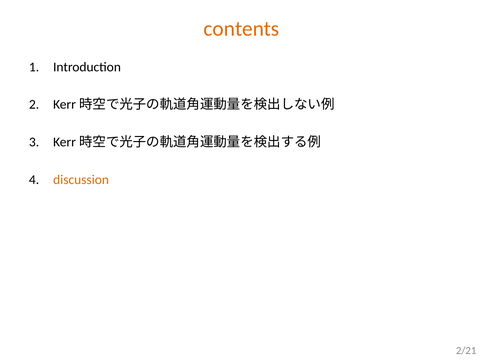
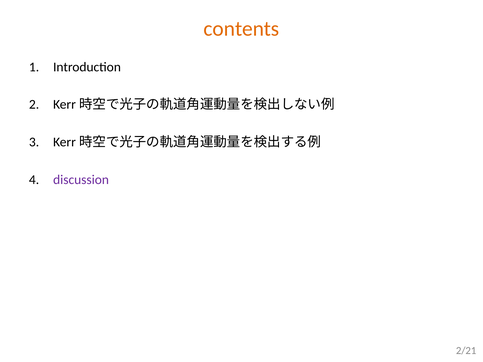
discussion colour: orange -> purple (81, 180)
